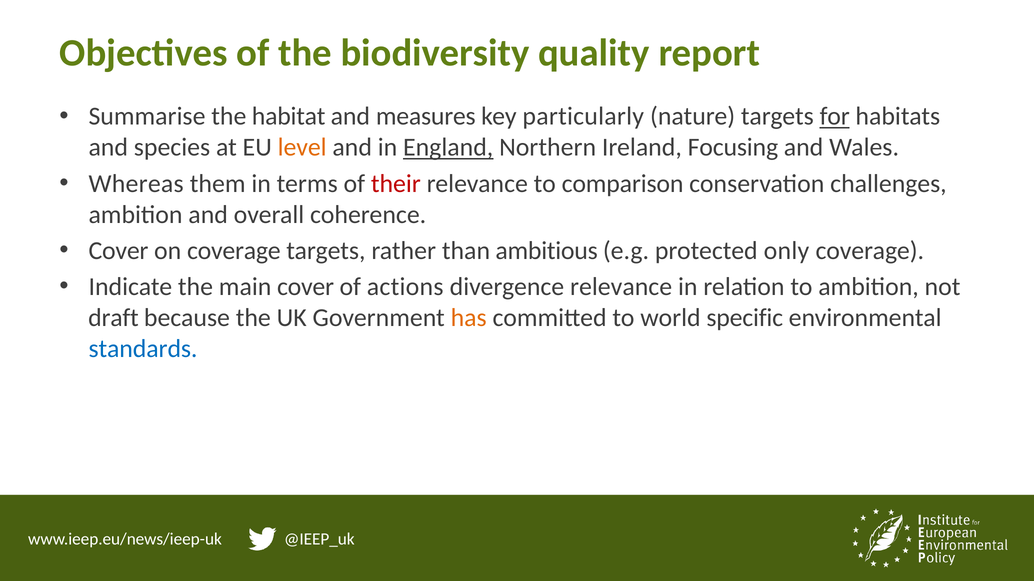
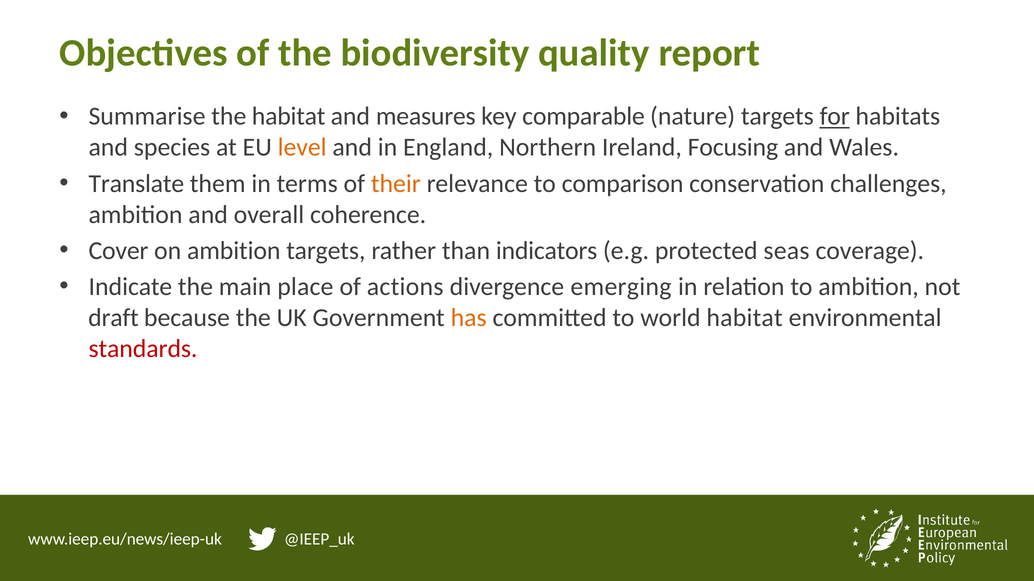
particularly: particularly -> comparable (584, 117)
England underline: present -> none (448, 148)
Whereas: Whereas -> Translate (136, 184)
their colour: red -> orange (396, 184)
on coverage: coverage -> ambition (234, 251)
ambitious: ambitious -> indicators (547, 251)
only: only -> seas (787, 251)
main cover: cover -> place (305, 287)
divergence relevance: relevance -> emerging (621, 287)
world specific: specific -> habitat (745, 318)
standards colour: blue -> red (143, 349)
